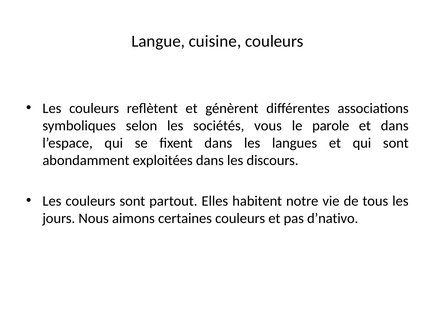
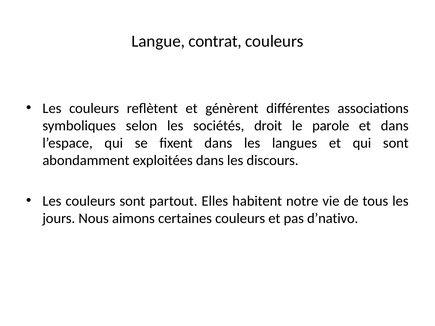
cuisine: cuisine -> contrat (215, 41)
vous: vous -> droit (268, 126)
